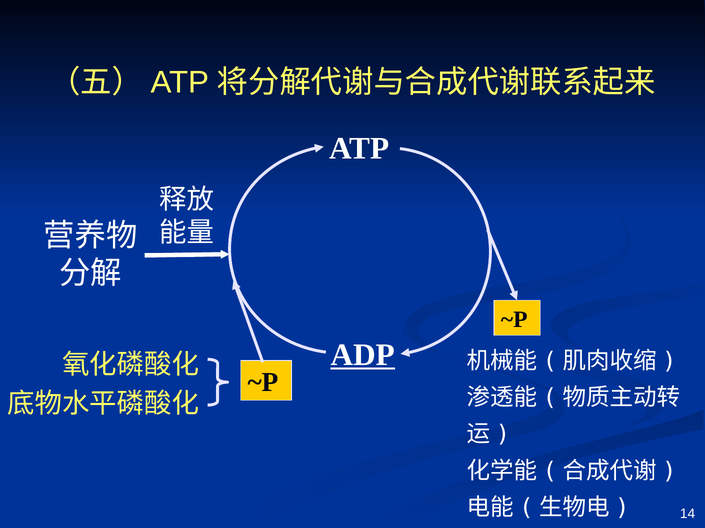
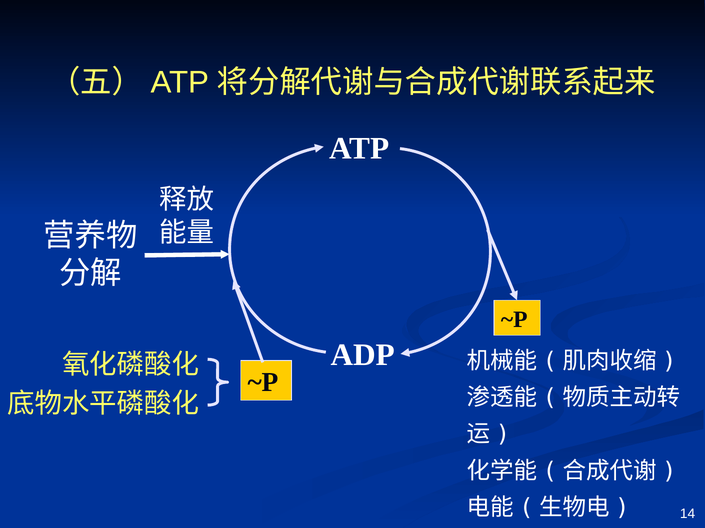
ADP underline: present -> none (363, 355)
